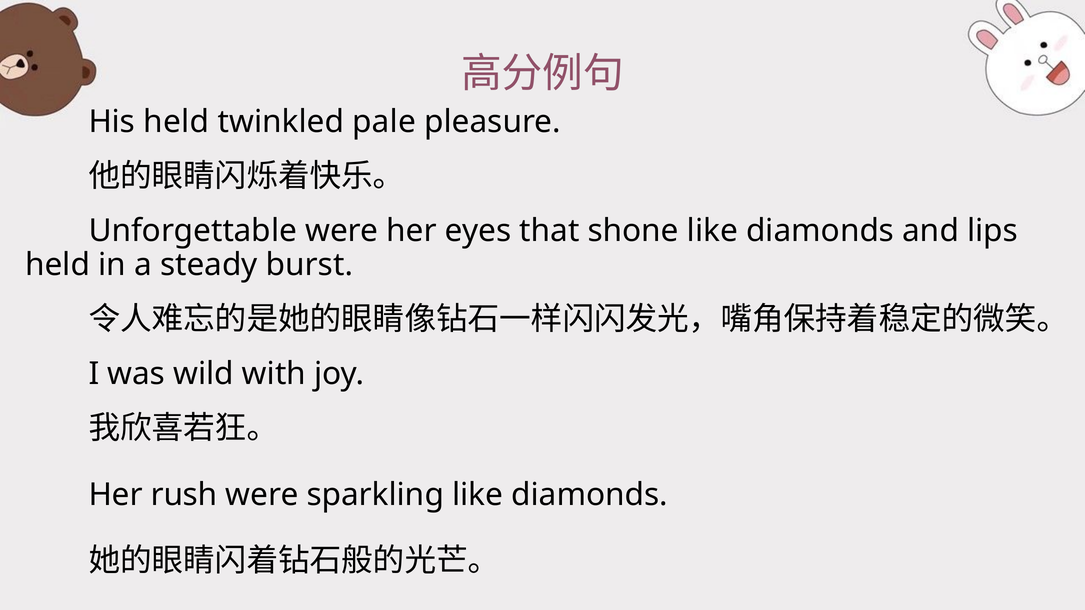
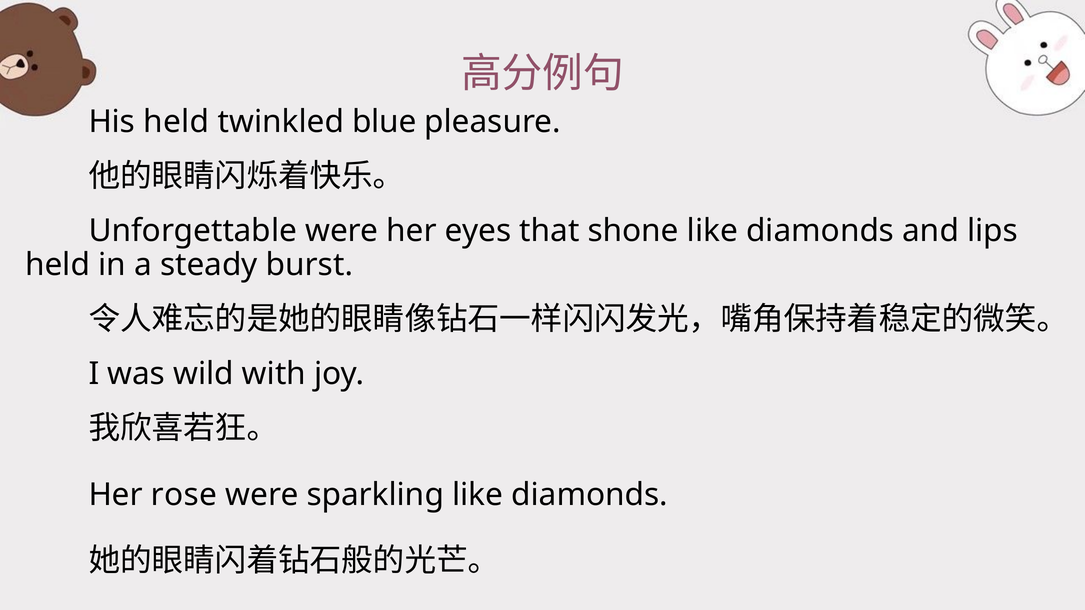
pale: pale -> blue (384, 122)
rush: rush -> rose (184, 495)
